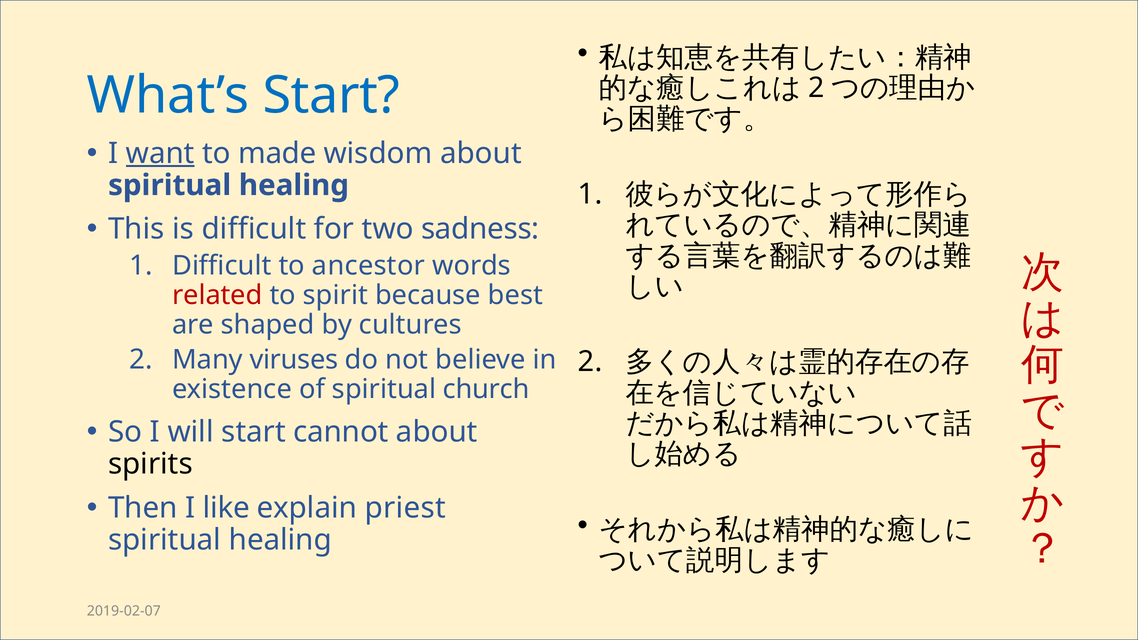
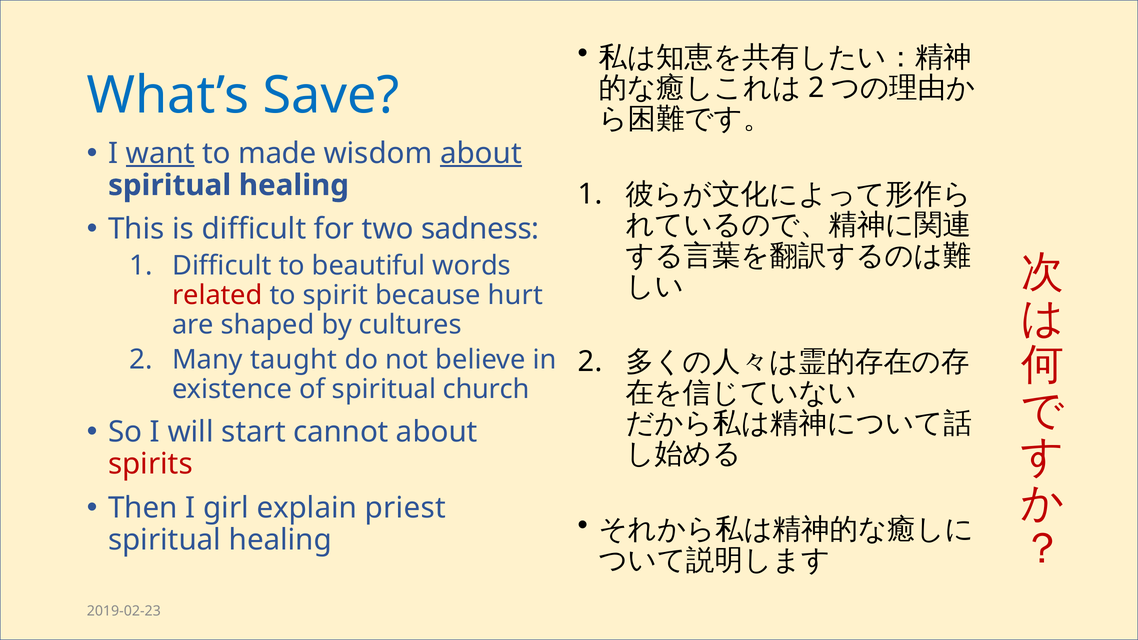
What’s Start: Start -> Save (331, 96)
about underline: none -> present (481, 153)
ancestor: ancestor -> beautiful (369, 266)
best: best -> hurt (516, 295)
viruses: viruses -> taught (294, 360)
spirits colour: black -> red (150, 464)
like: like -> girl (226, 508)
2019-02-07: 2019-02-07 -> 2019-02-23 (124, 611)
